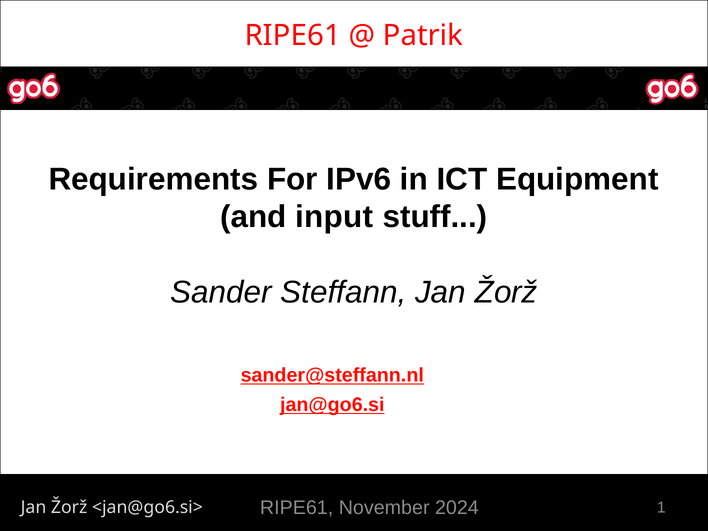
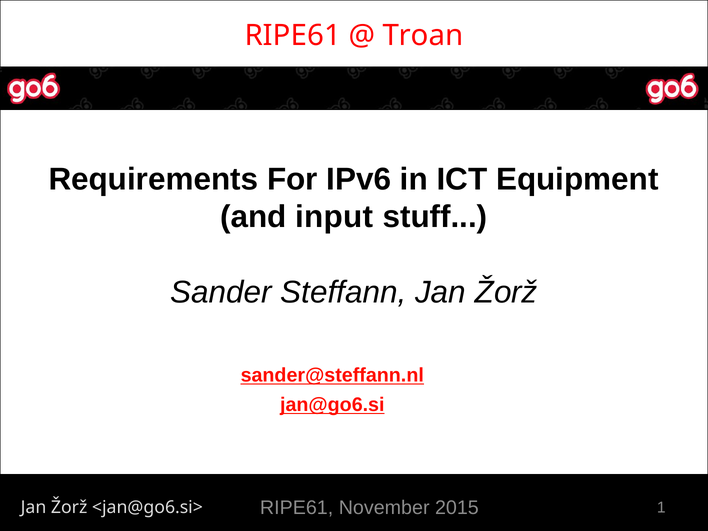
Patrik: Patrik -> Troan (423, 35)
2024: 2024 -> 2015 (457, 508)
